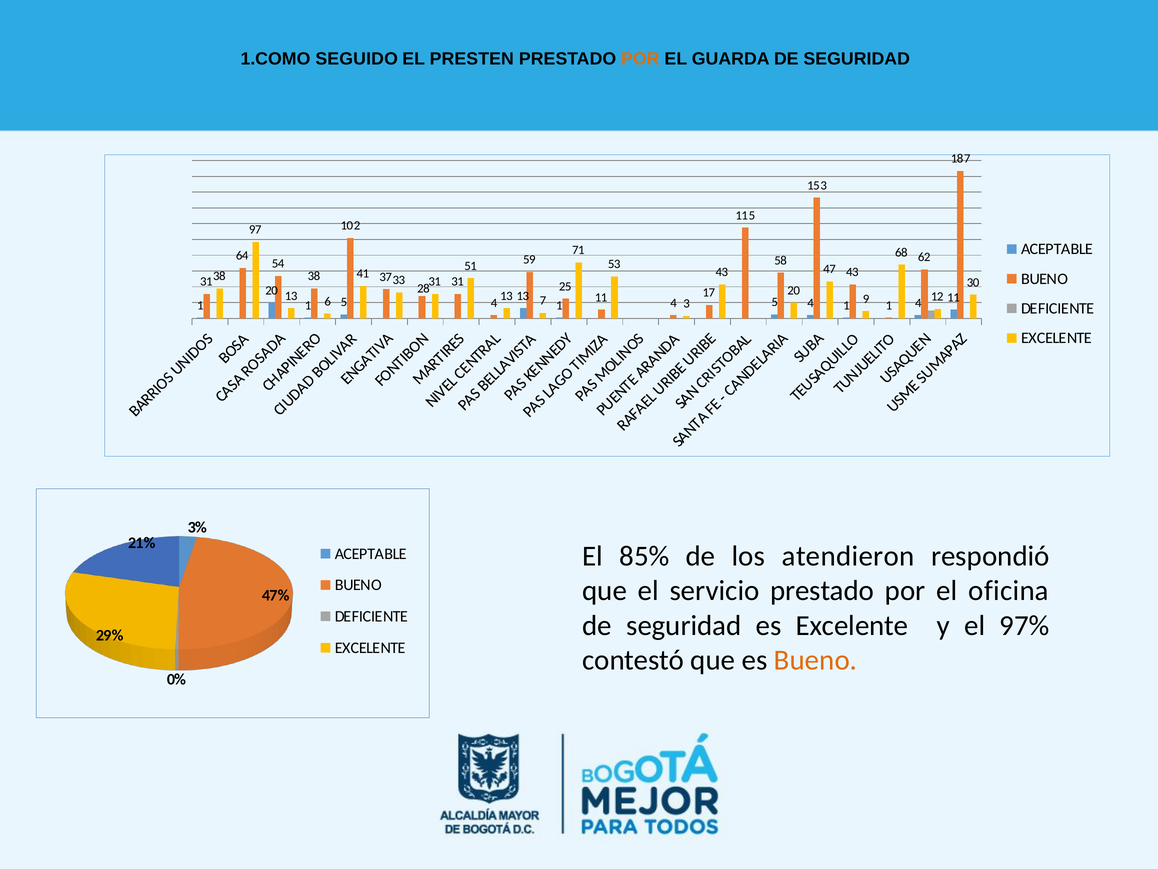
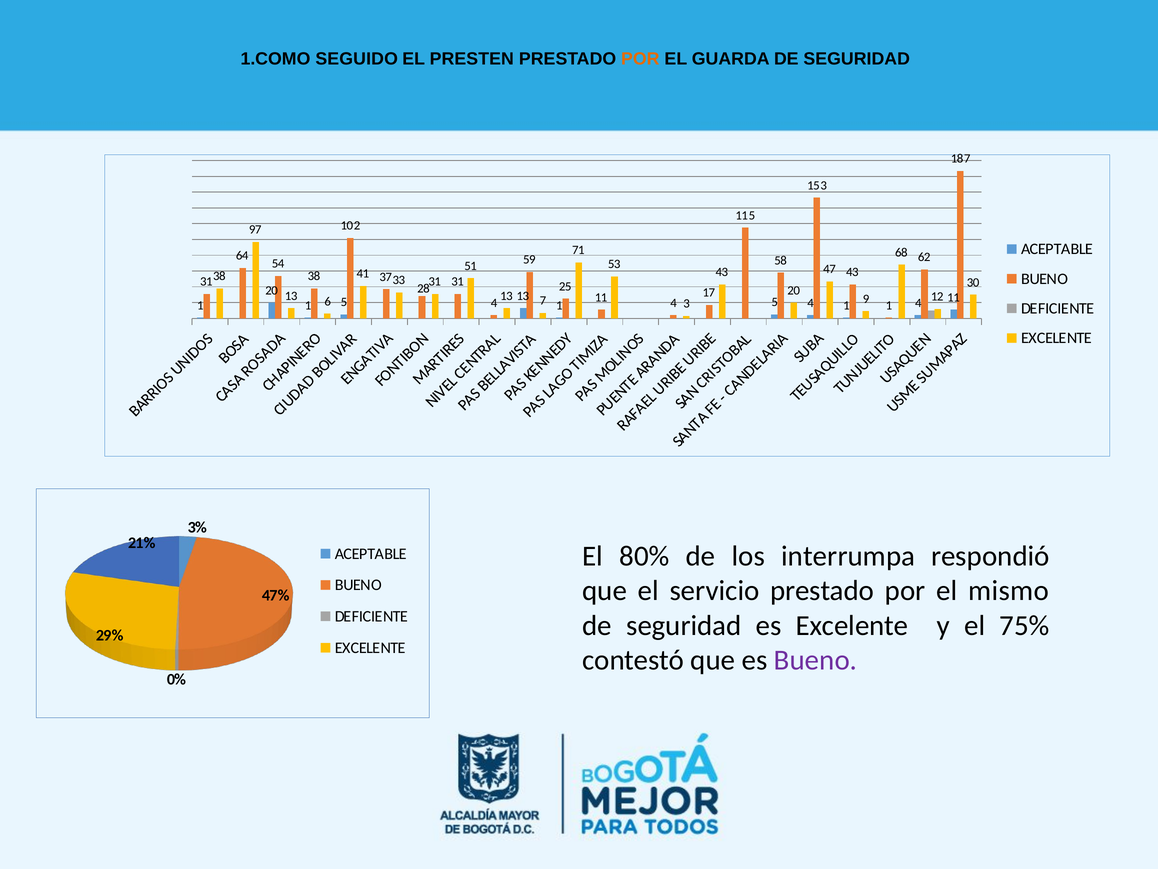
85%: 85% -> 80% (644, 556)
atendieron: atendieron -> interrumpa (848, 556)
oficina: oficina -> mismo (1009, 591)
97%: 97% -> 75% (1024, 625)
Bueno colour: orange -> purple (816, 660)
